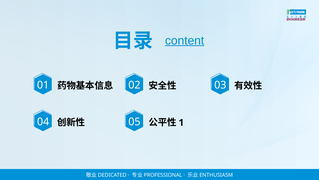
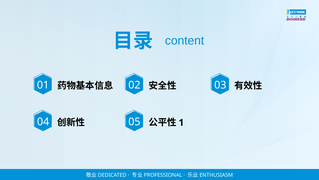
content underline: present -> none (185, 40)
